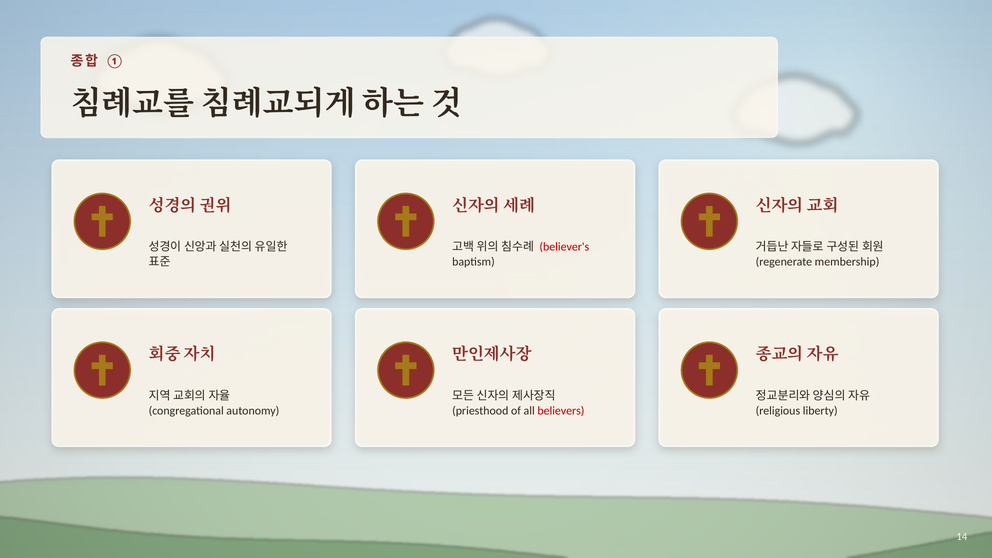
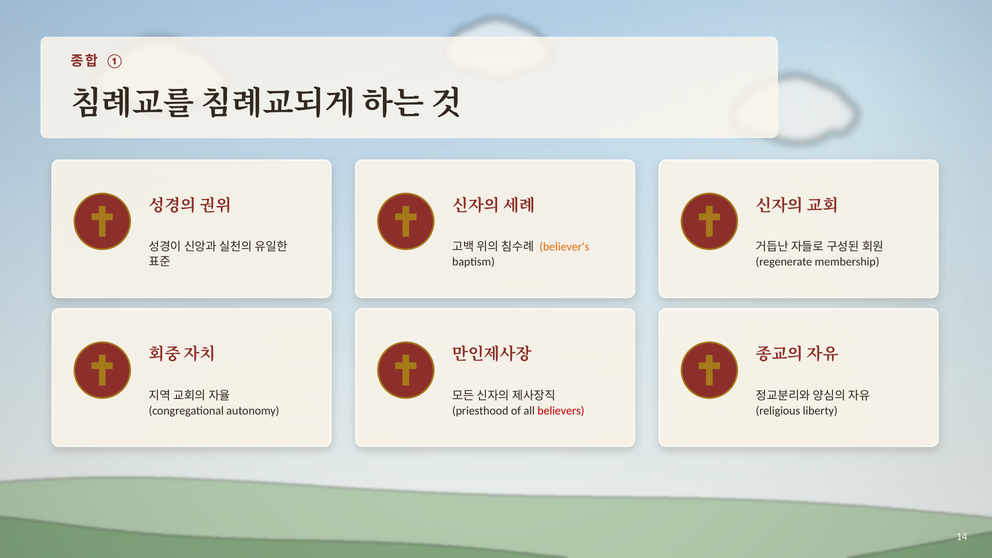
believer's colour: red -> orange (564, 247)
